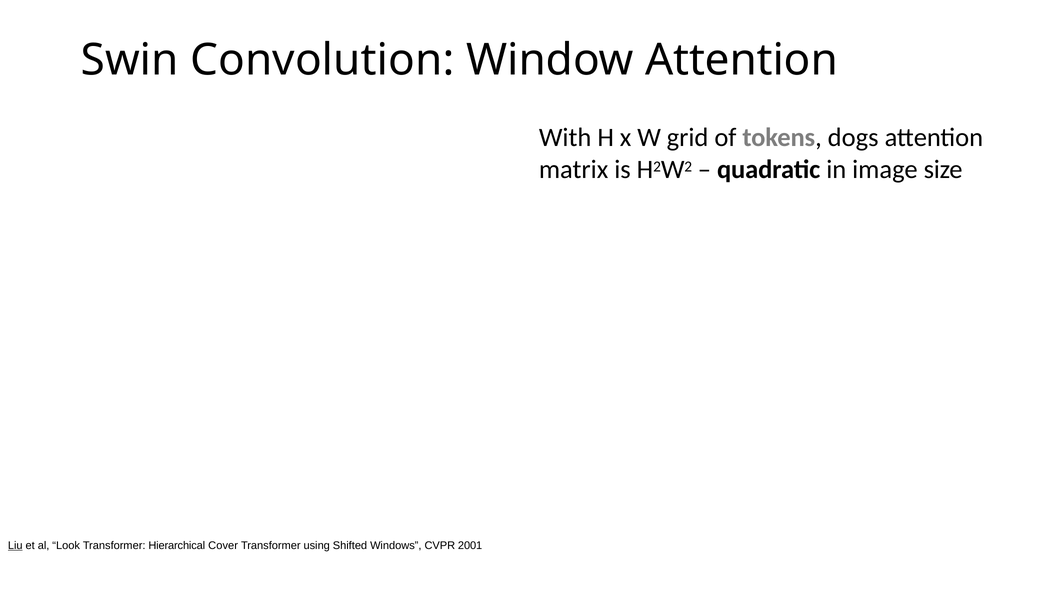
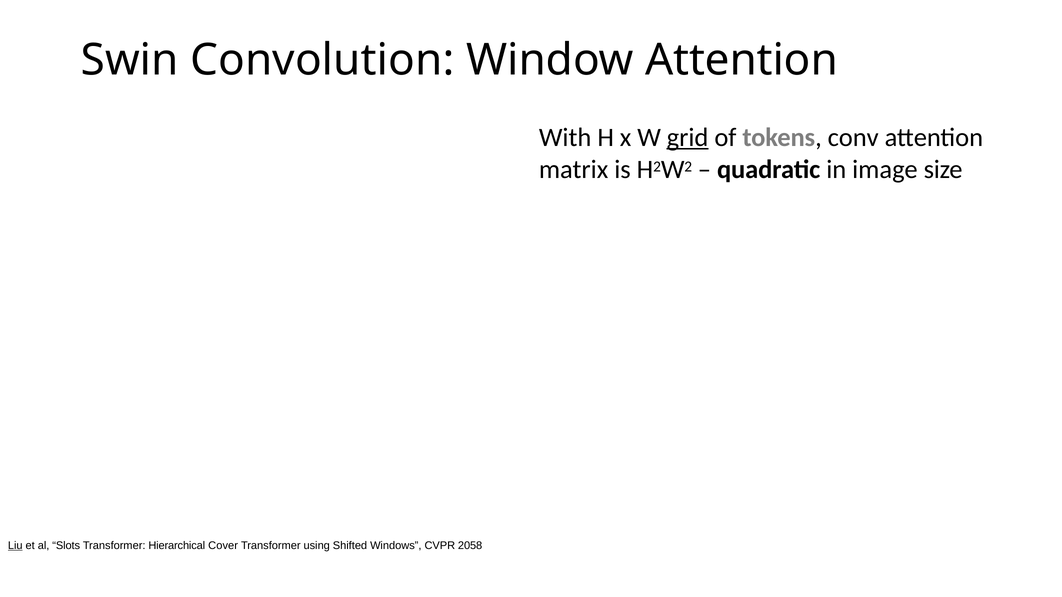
grid underline: none -> present (688, 138)
dogs: dogs -> conv (853, 138)
Look: Look -> Slots (66, 546)
2001: 2001 -> 2058 (470, 546)
